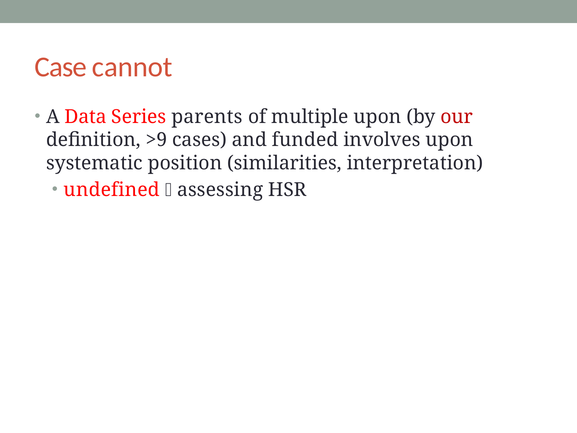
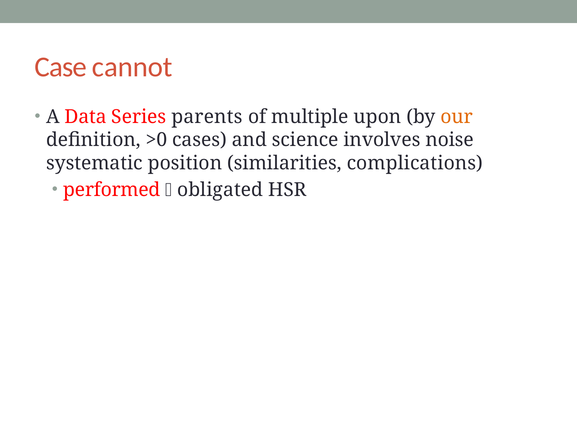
our colour: red -> orange (457, 117)
>9: >9 -> >0 (156, 140)
funded: funded -> science (305, 140)
involves upon: upon -> noise (449, 140)
interpretation: interpretation -> complications (415, 163)
undefined: undefined -> performed (112, 190)
assessing: assessing -> obligated (220, 190)
